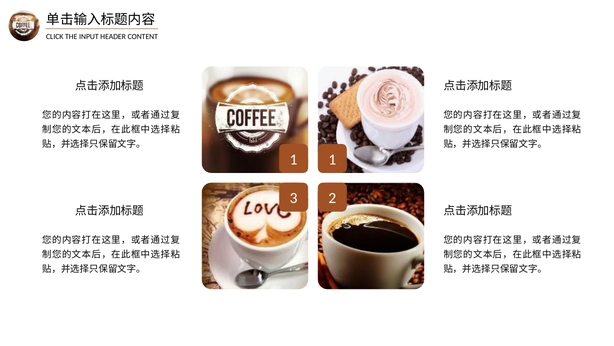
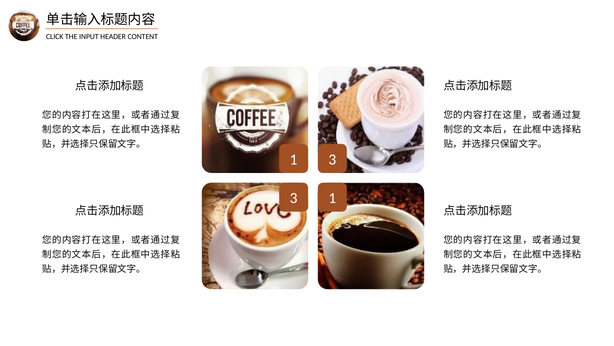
1 1: 1 -> 3 (332, 159)
3 2: 2 -> 1 (332, 198)
